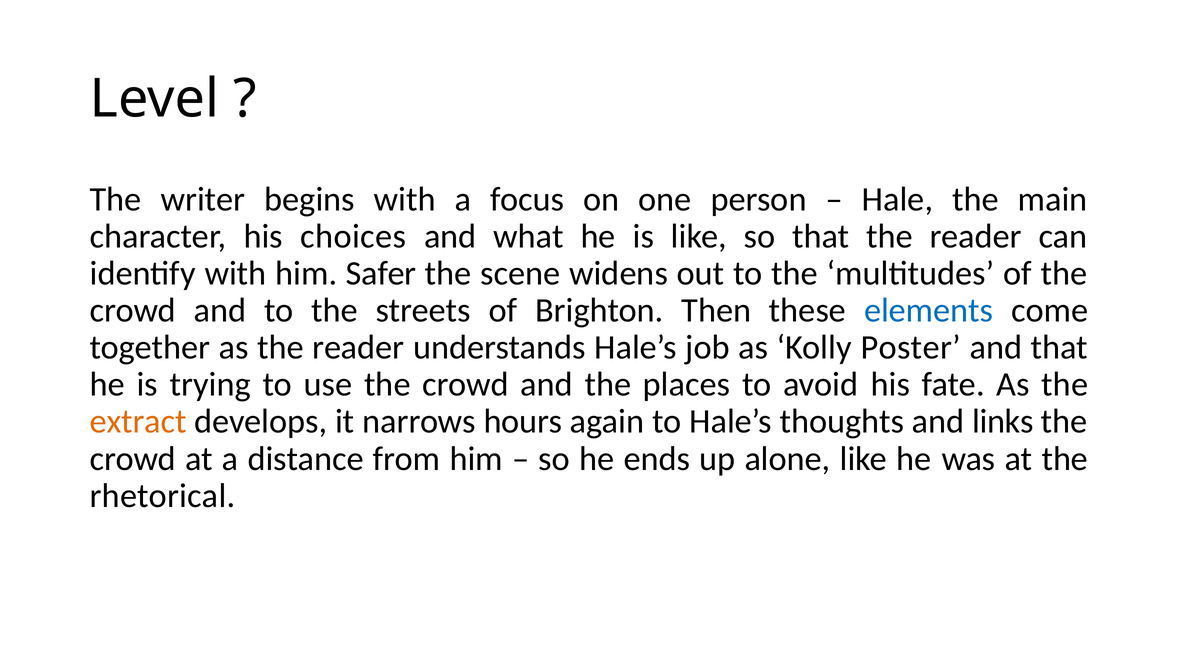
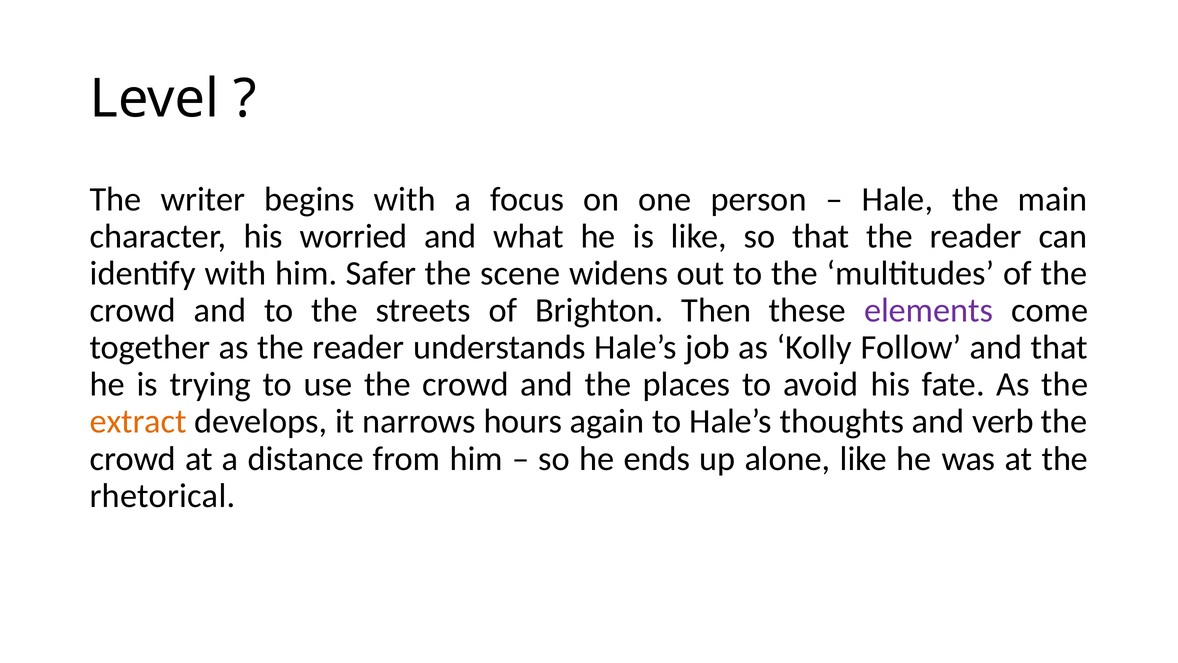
choices: choices -> worried (354, 236)
elements colour: blue -> purple (929, 310)
Poster: Poster -> Follow (911, 347)
links: links -> verb (1003, 421)
